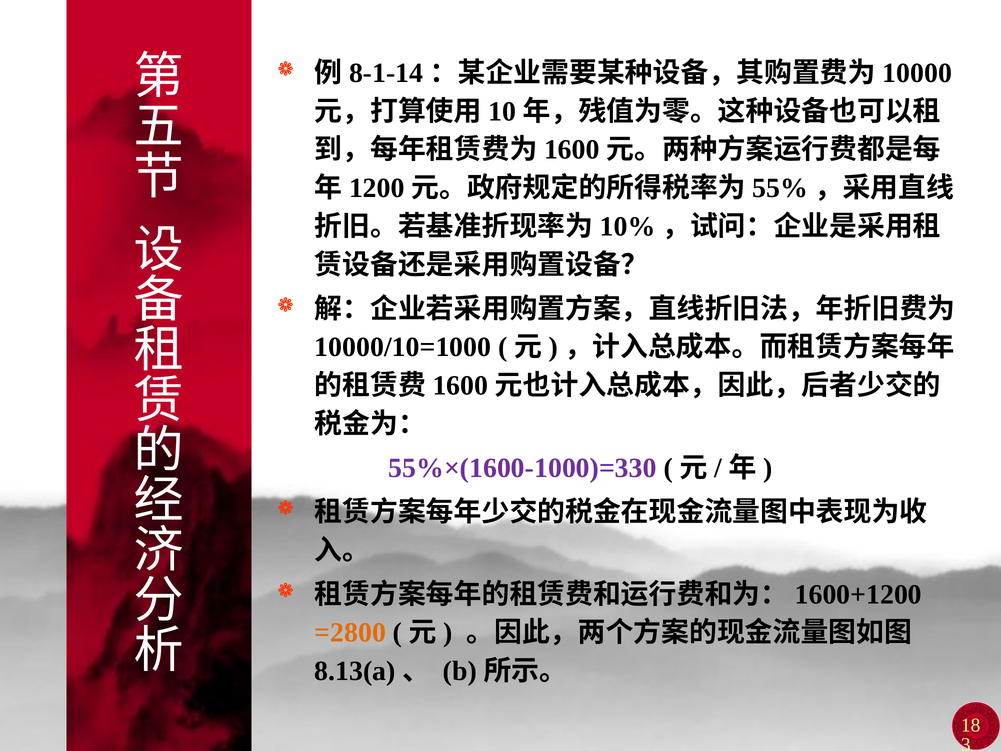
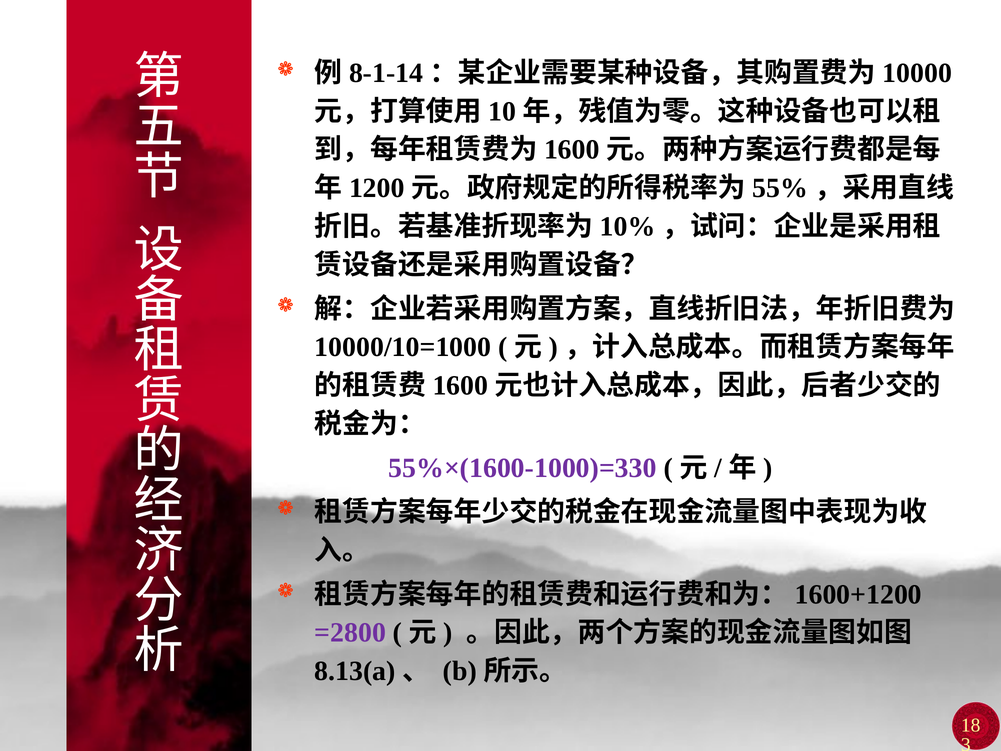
=2800 colour: orange -> purple (350, 633)
